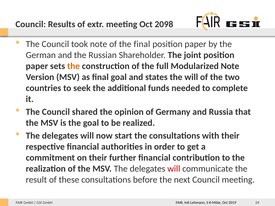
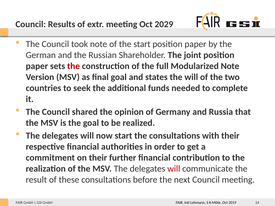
2098: 2098 -> 2029 (164, 24)
the final: final -> start (142, 44)
the colour: orange -> red (74, 66)
